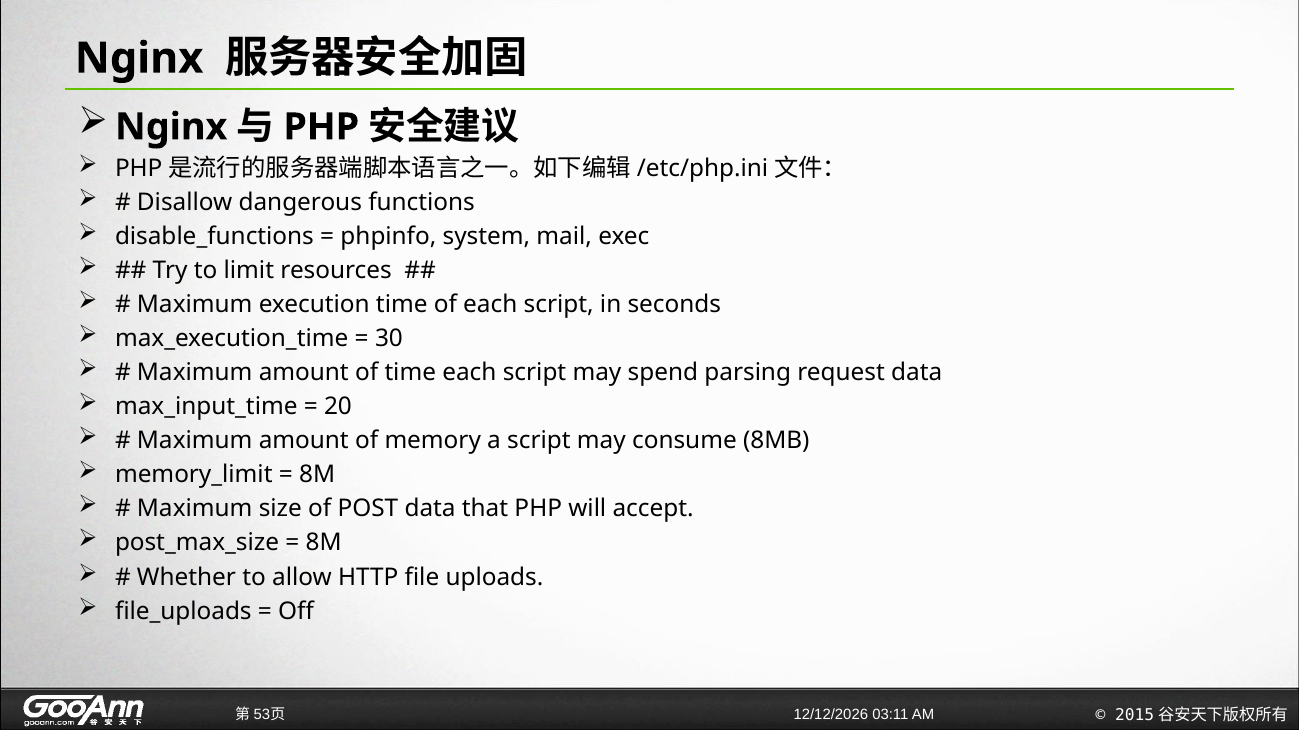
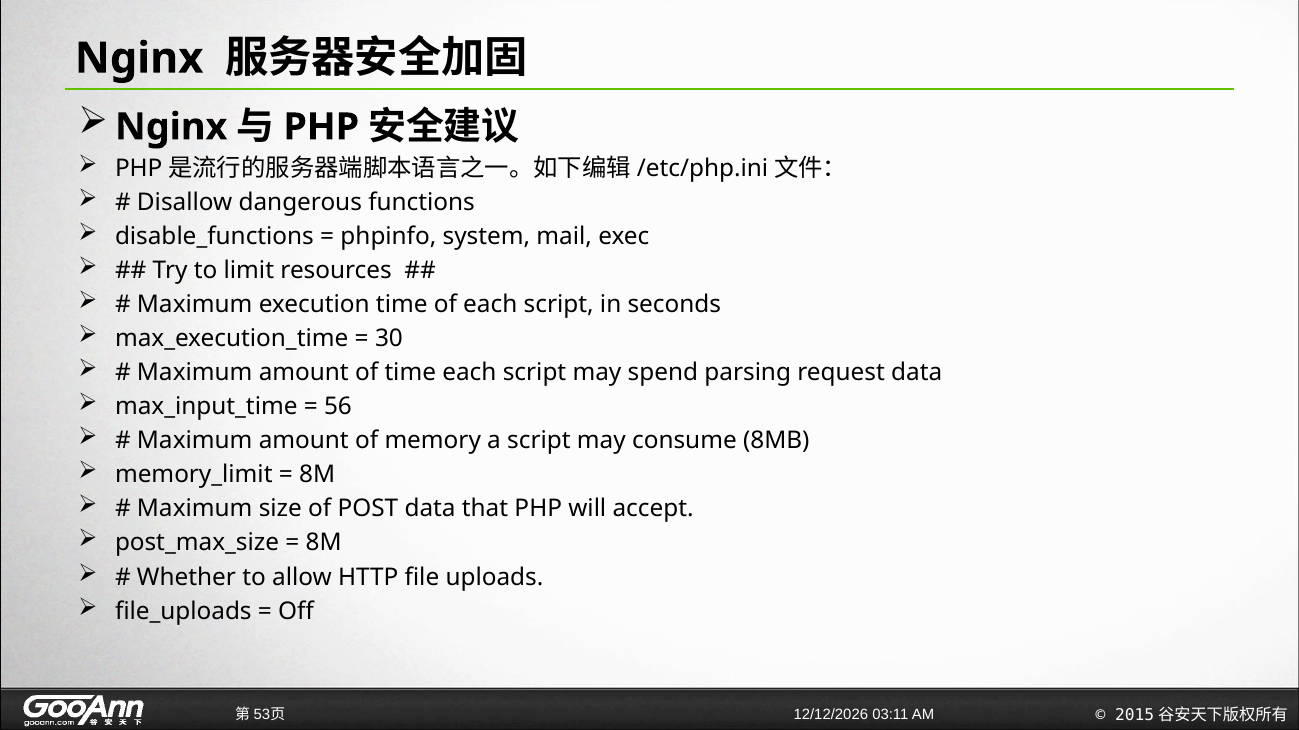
20: 20 -> 56 (338, 407)
